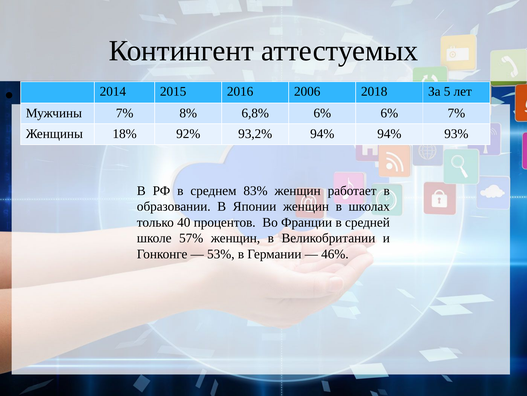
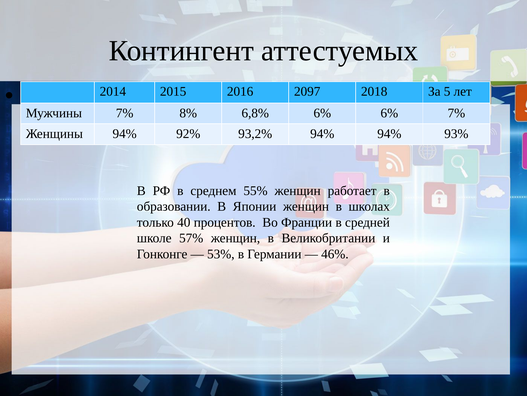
2006: 2006 -> 2097 (307, 91)
Женщины 18%: 18% -> 94% (125, 134)
83%: 83% -> 55% (256, 190)
